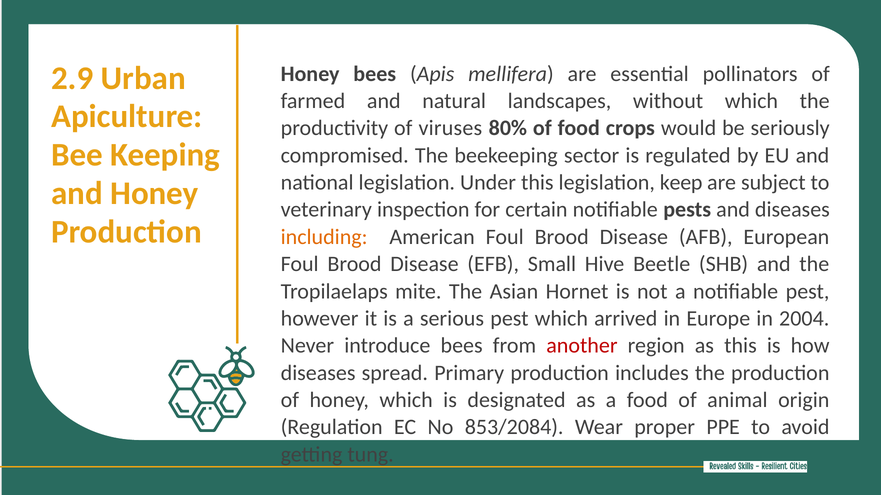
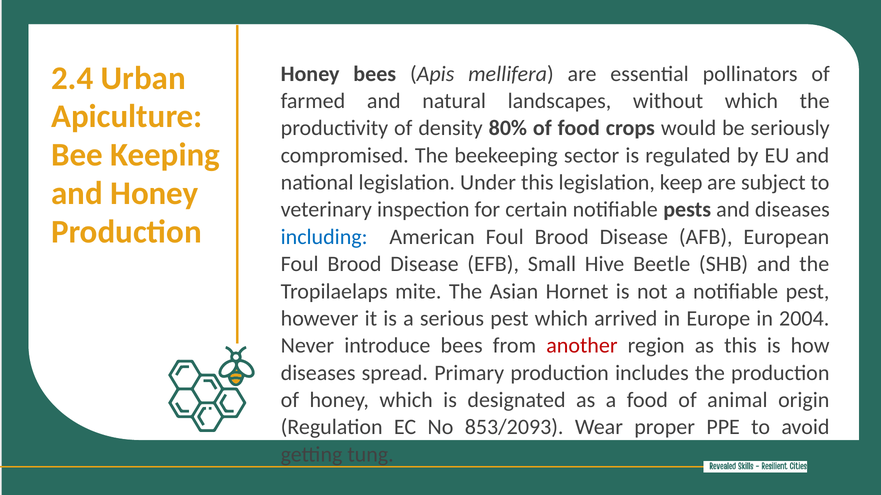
2.9: 2.9 -> 2.4 (72, 78)
viruses: viruses -> density (451, 128)
including colour: orange -> blue (324, 237)
853/2084: 853/2084 -> 853/2093 (514, 428)
